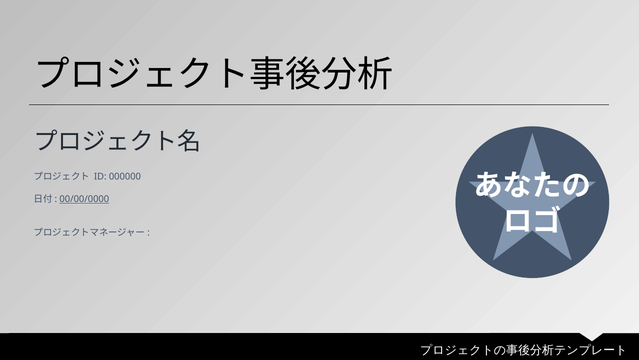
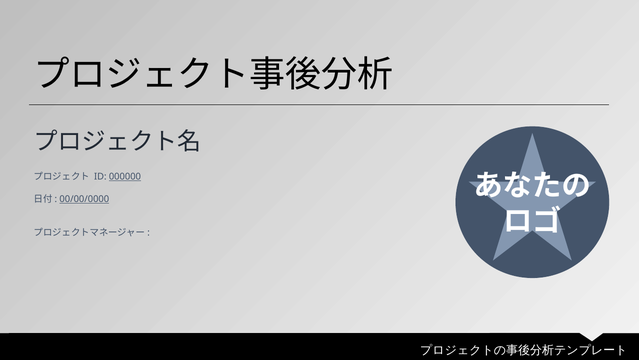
000000 underline: none -> present (125, 176)
